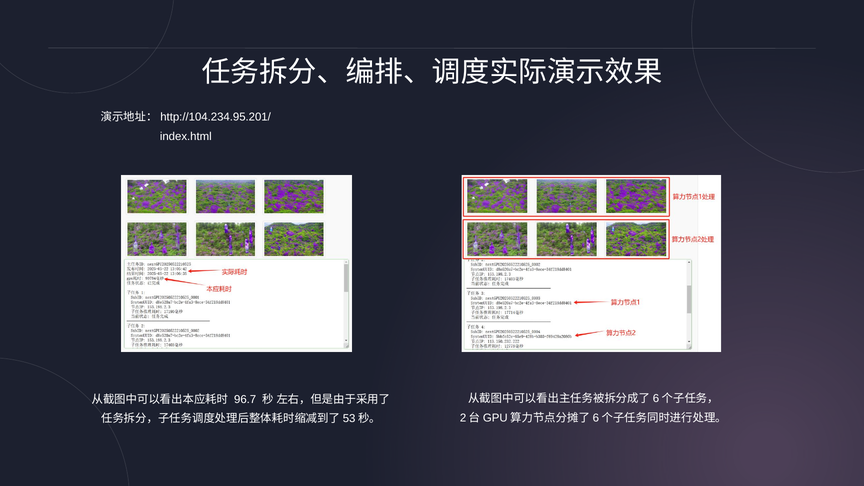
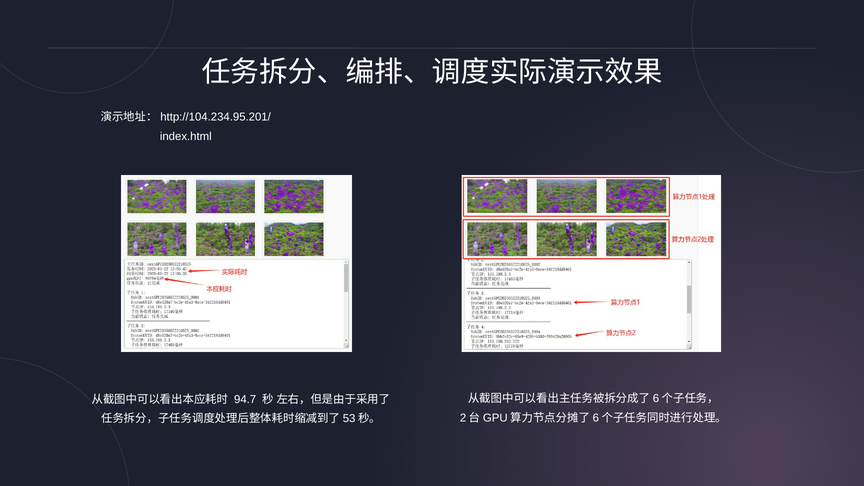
96.7: 96.7 -> 94.7 (245, 399)
